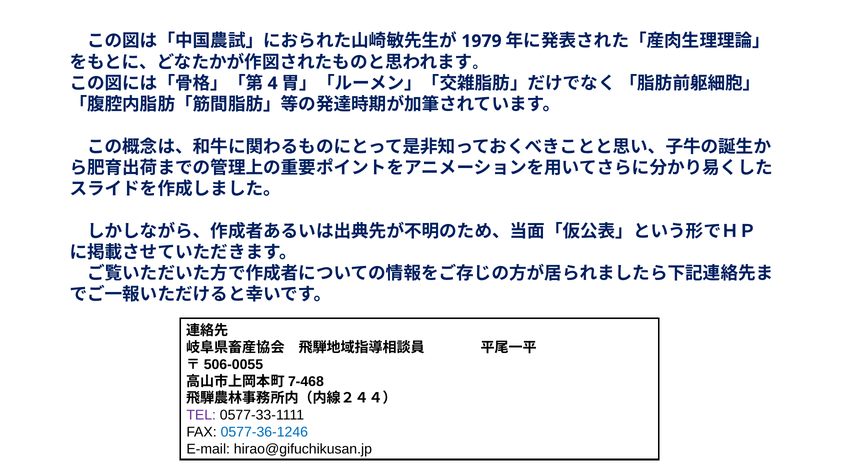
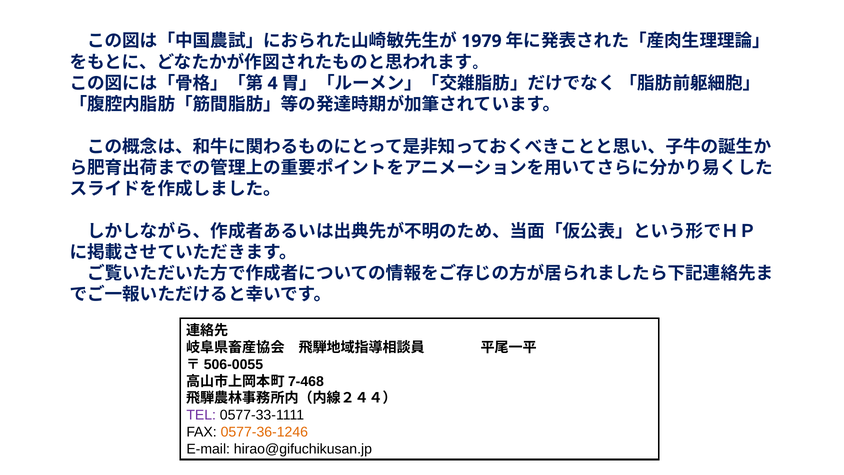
0577-36-1246 colour: blue -> orange (264, 432)
